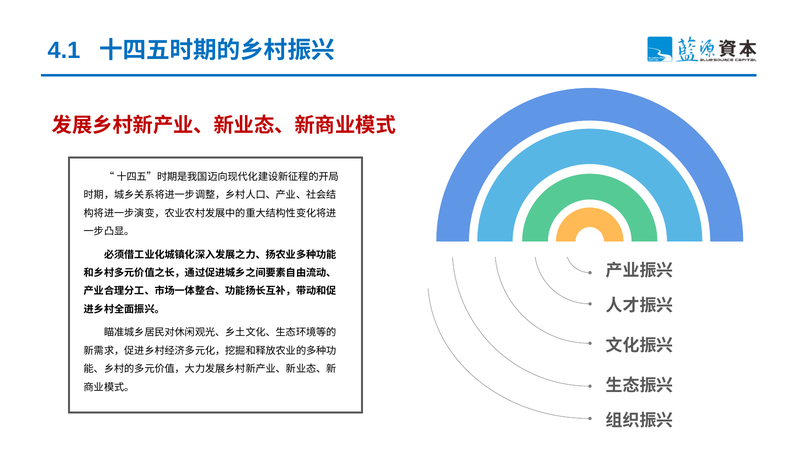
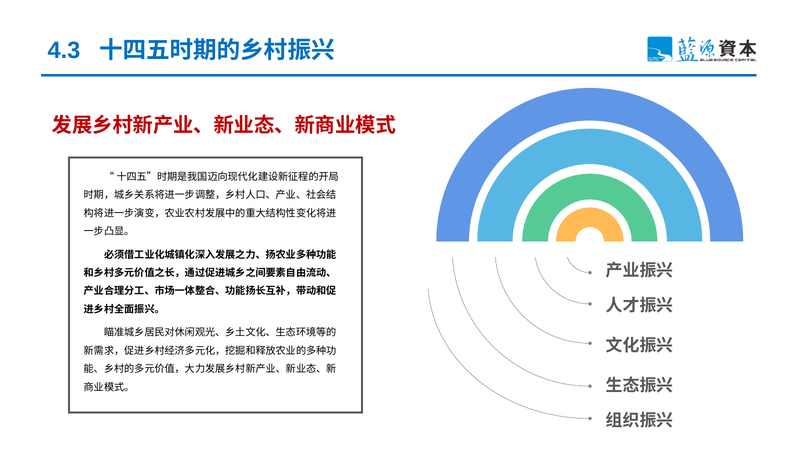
4.1: 4.1 -> 4.3 (64, 50)
